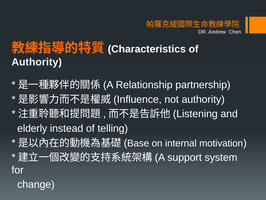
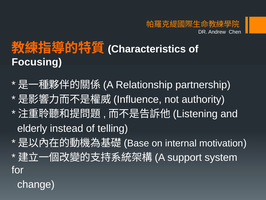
Authority: Authority -> Focusing (37, 62)
